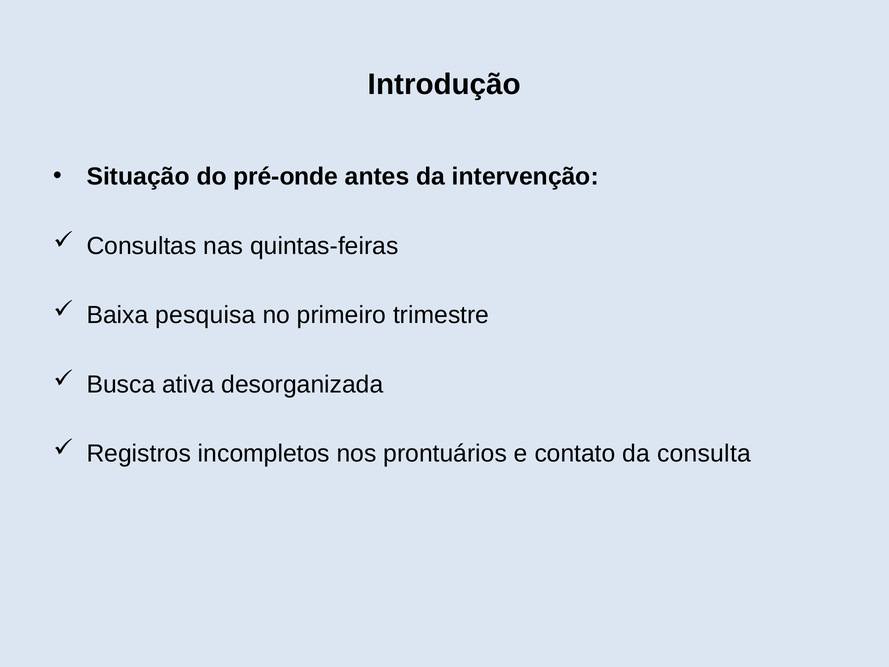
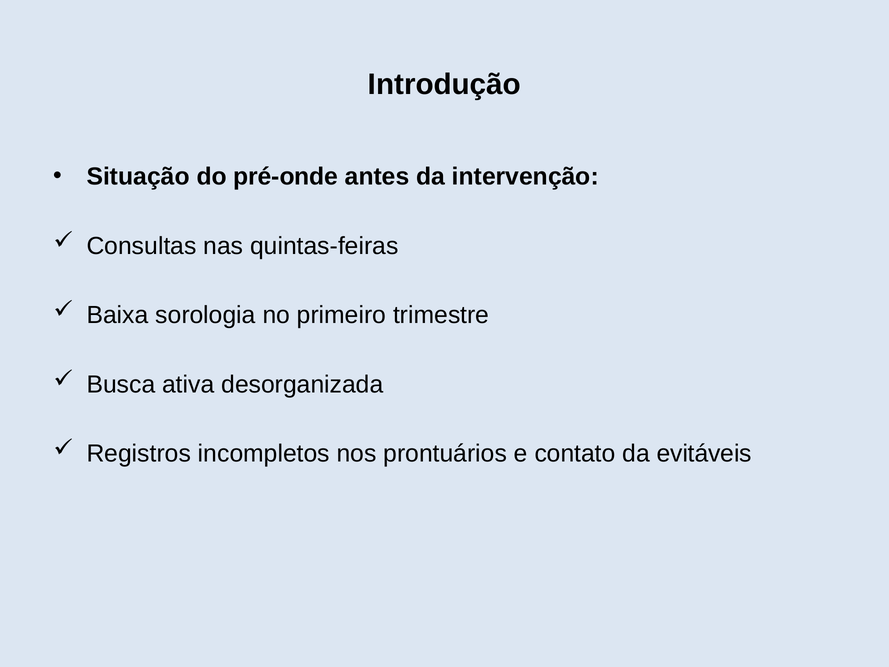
pesquisa: pesquisa -> sorologia (206, 315)
consulta: consulta -> evitáveis (704, 454)
